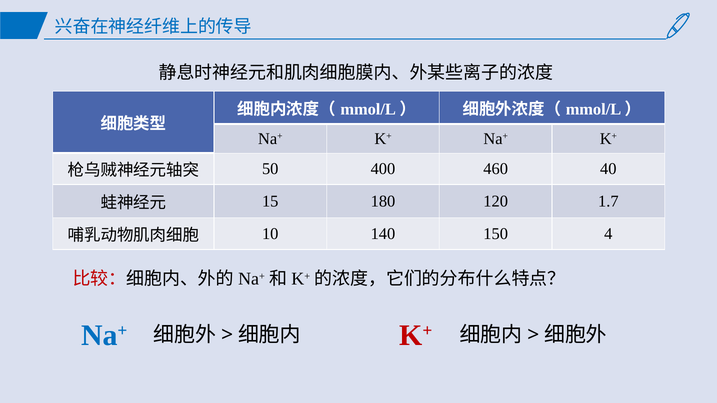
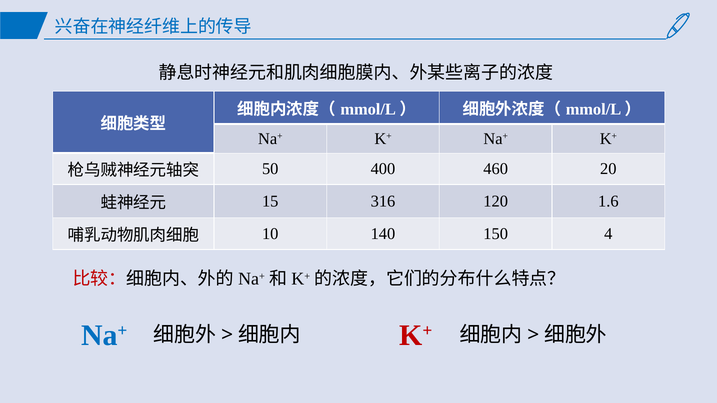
40: 40 -> 20 (608, 169)
180: 180 -> 316 (383, 201)
1.7: 1.7 -> 1.6 (608, 201)
